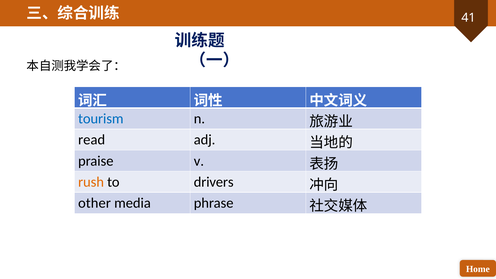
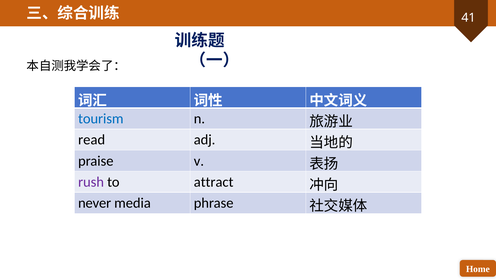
rush colour: orange -> purple (91, 182)
drivers: drivers -> attract (214, 182)
other: other -> never (95, 203)
